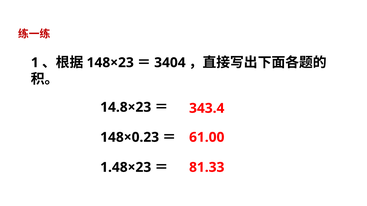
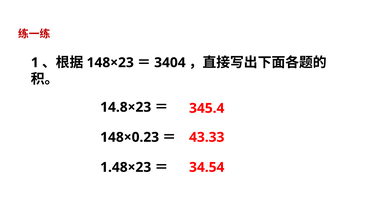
343.4: 343.4 -> 345.4 (207, 108)
61.00: 61.00 -> 43.33 (207, 138)
81.33: 81.33 -> 34.54 (207, 168)
